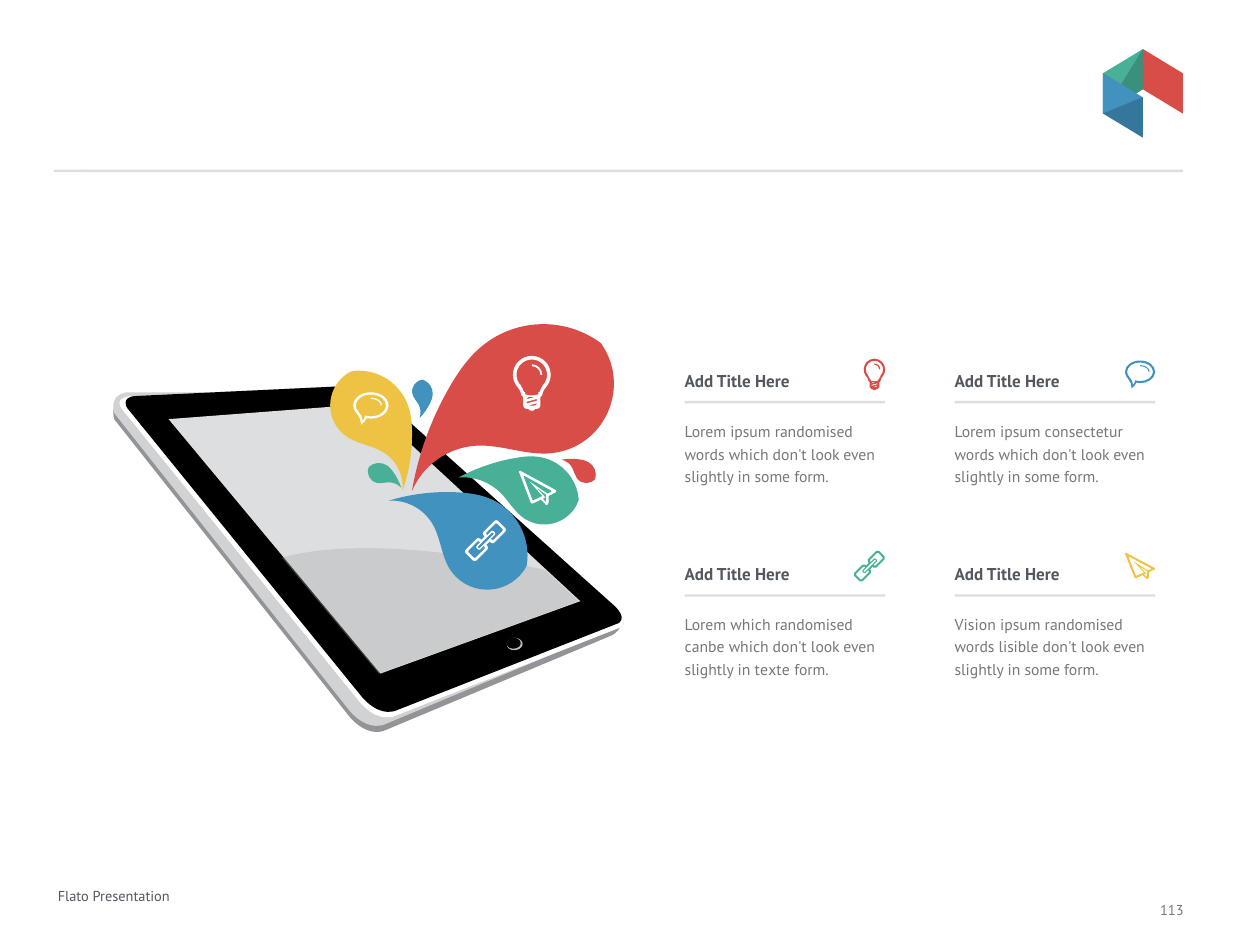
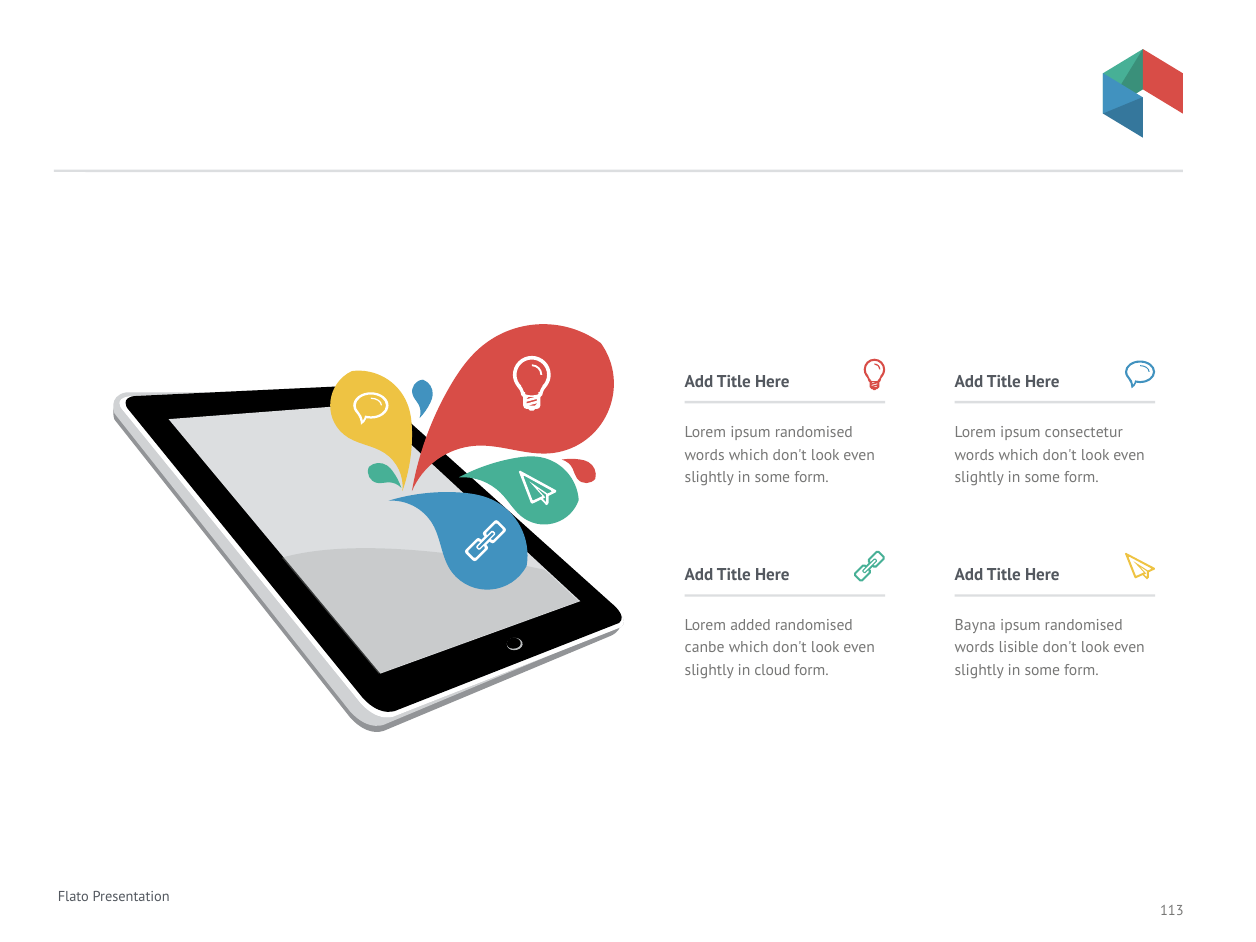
Lorem which: which -> added (751, 625)
Vision: Vision -> Bayna (975, 625)
texte: texte -> cloud (772, 670)
